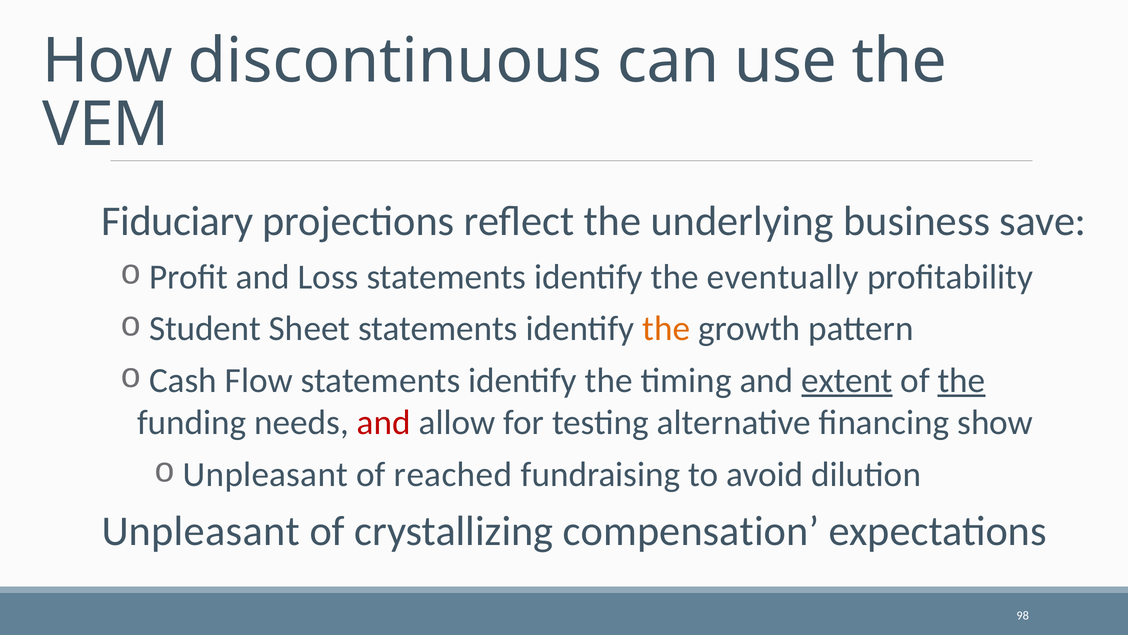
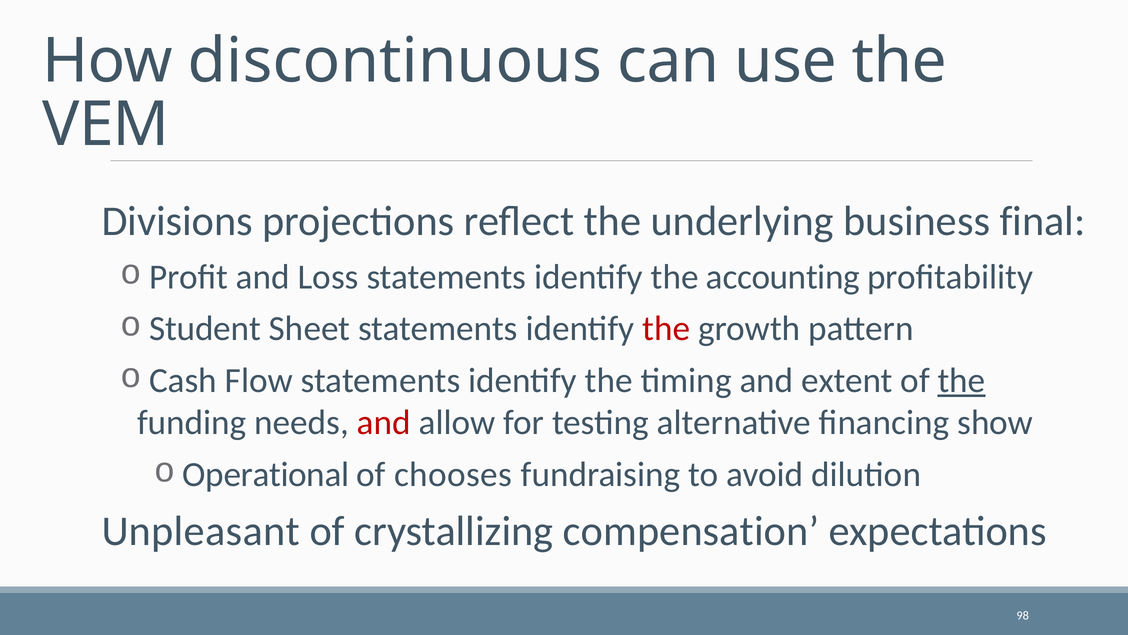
Fiduciary: Fiduciary -> Divisions (177, 221)
save: save -> final (1043, 221)
eventually: eventually -> accounting (783, 277)
the colour: orange -> red (666, 328)
extent underline: present -> none (847, 380)
Unpleasant: Unpleasant -> Operational (266, 474)
reached: reached -> chooses (453, 474)
